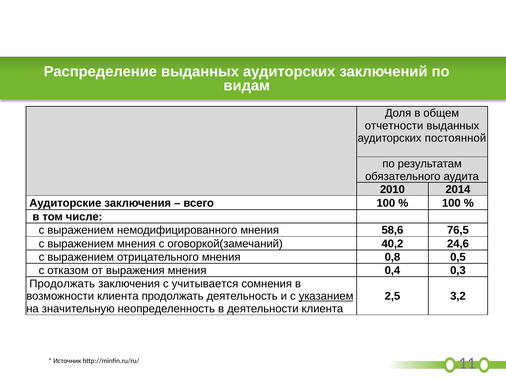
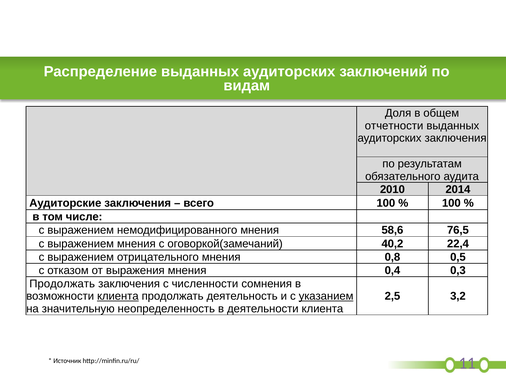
аудиторских постоянной: постоянной -> заключения (456, 138)
24,6: 24,6 -> 22,4 (458, 243)
учитывается: учитывается -> численности (205, 283)
клиента underline: none -> present (118, 296)
